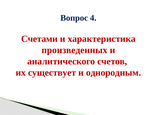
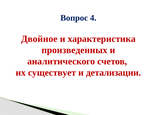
Счетами: Счетами -> Двойное (39, 39)
однородным: однородным -> детализации (114, 72)
